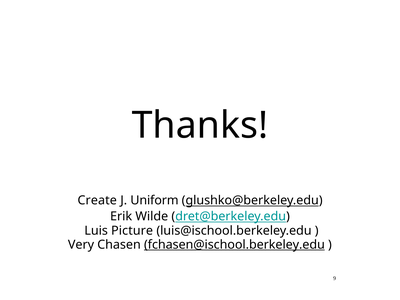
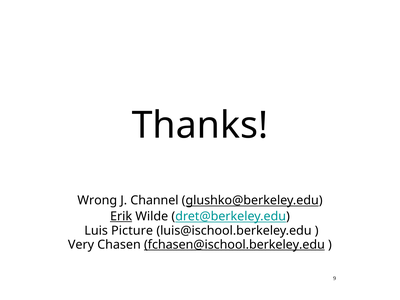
Create: Create -> Wrong (97, 200)
Uniform: Uniform -> Channel (154, 200)
Erik underline: none -> present (121, 216)
